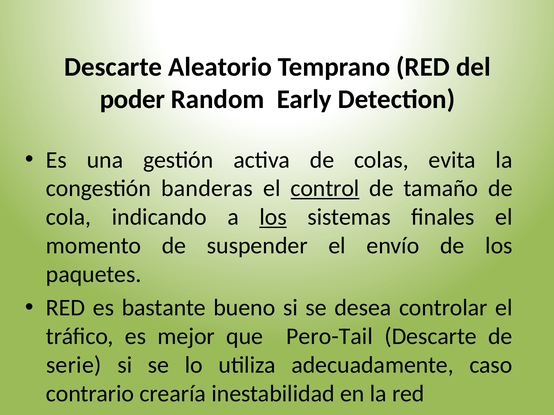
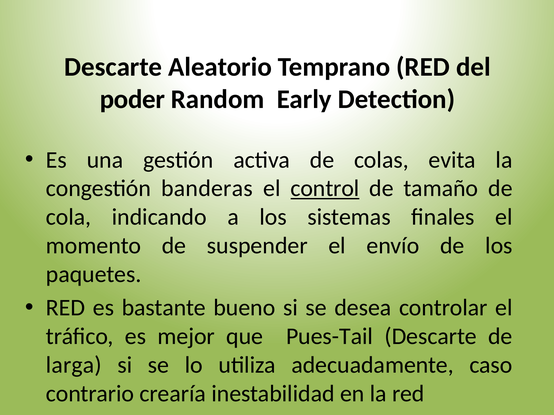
los underline: present -> none (273, 217)
Pero-Tail: Pero-Tail -> Pues-Tail (330, 337)
serie: serie -> larga (74, 365)
